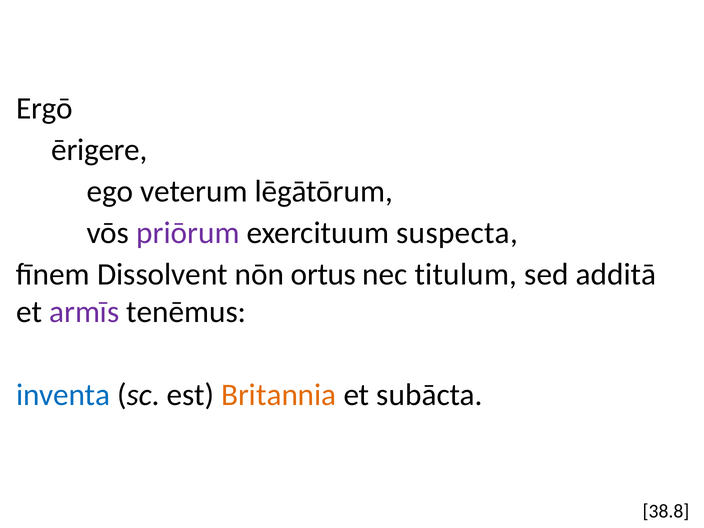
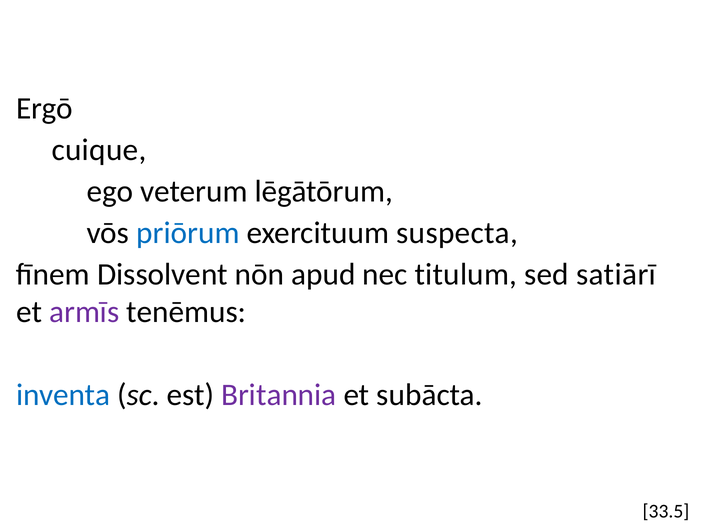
ērigere: ērigere -> cuique (99, 150)
priōrum colour: purple -> blue (188, 233)
ortus: ortus -> apud (323, 274)
additā: additā -> satiārī (616, 274)
Britannia colour: orange -> purple (279, 395)
38.8: 38.8 -> 33.5 (666, 511)
